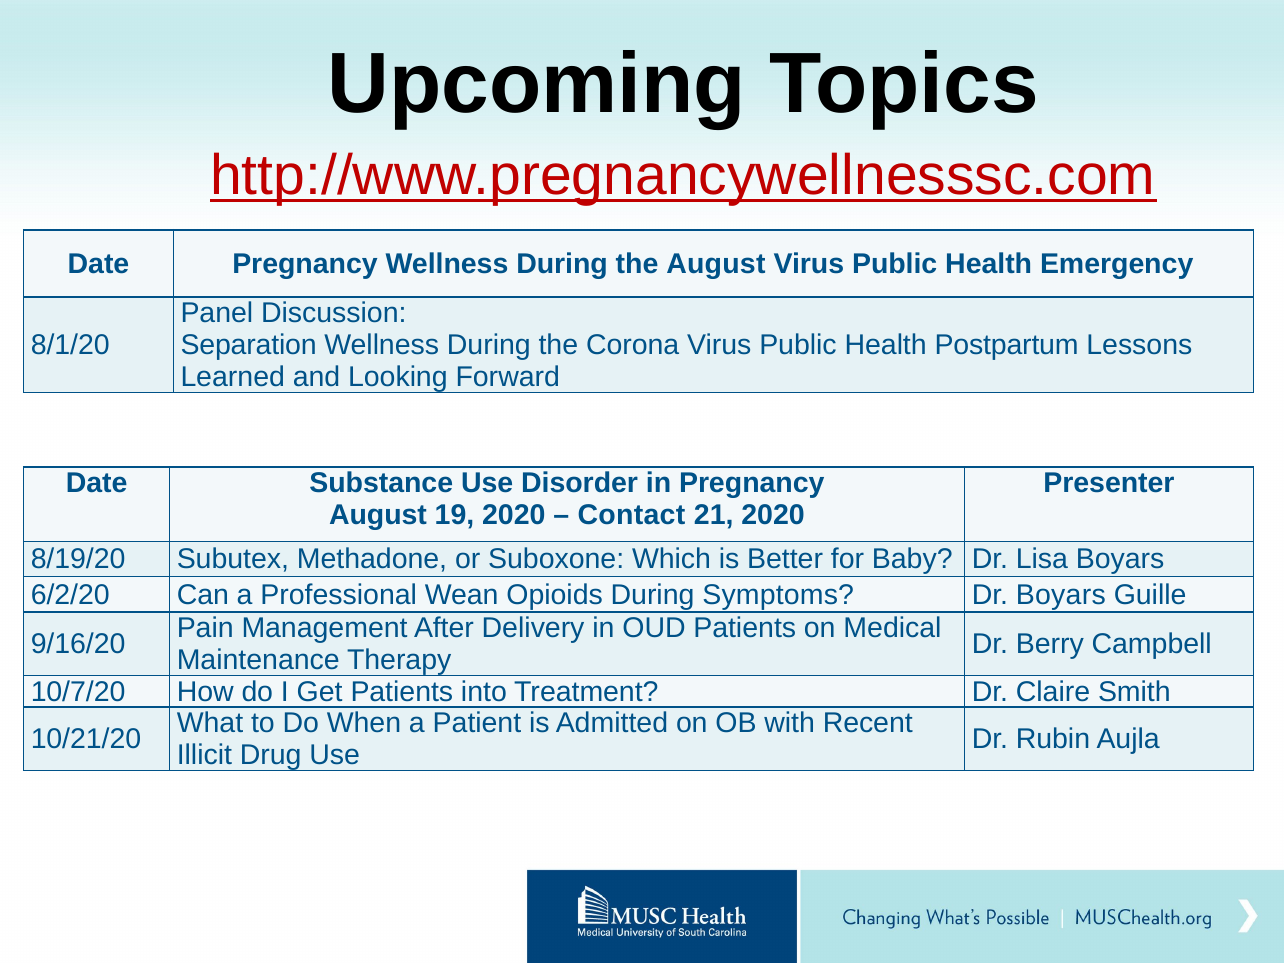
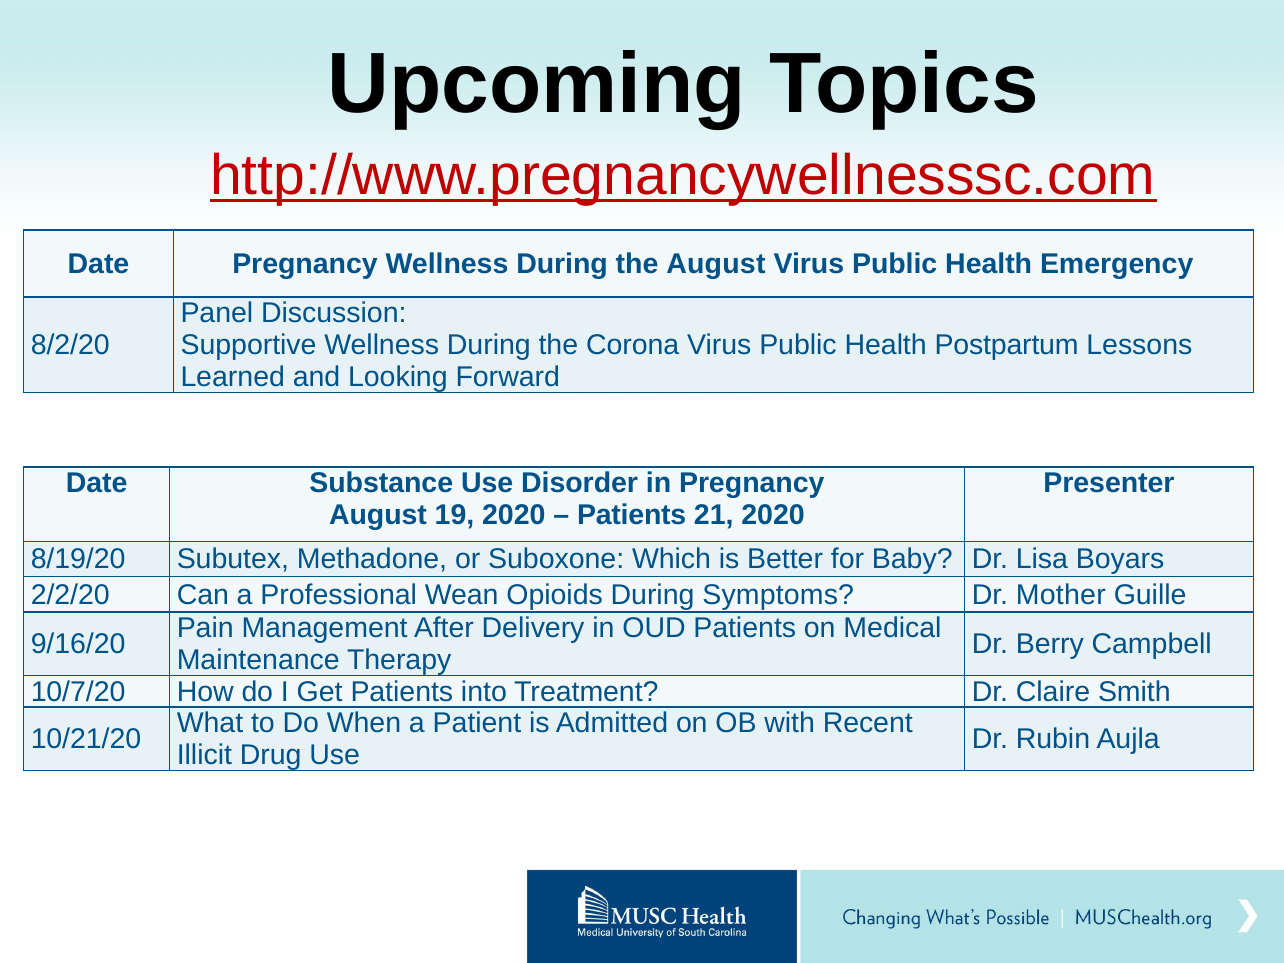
8/1/20: 8/1/20 -> 8/2/20 (70, 345)
Separation: Separation -> Supportive (249, 345)
Contact: Contact -> Patients (632, 515)
6/2/20: 6/2/20 -> 2/2/20 (70, 595)
Dr Boyars: Boyars -> Mother (1061, 595)
